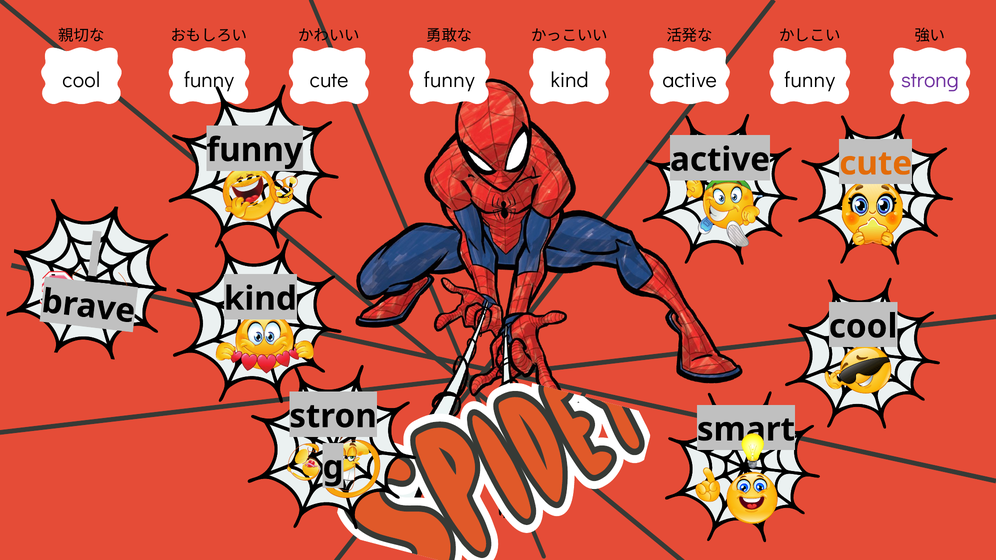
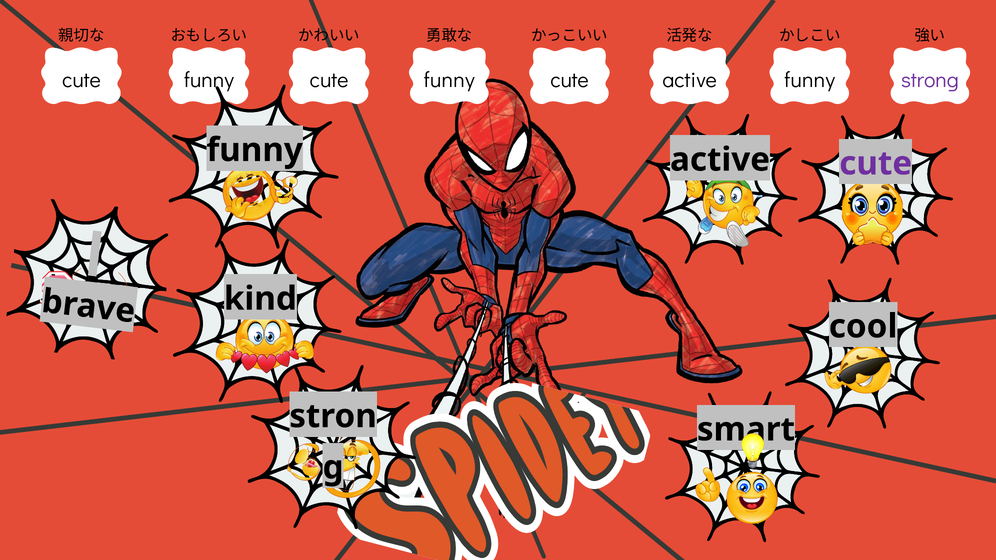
cool: cool -> cute (81, 80)
kind: kind -> cute (570, 80)
cute colour: orange -> purple (876, 164)
